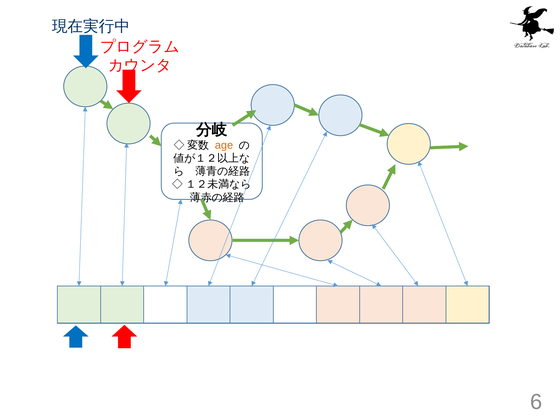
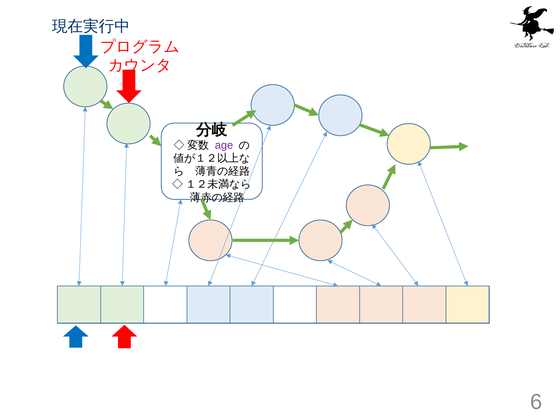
age colour: orange -> purple (224, 145)
